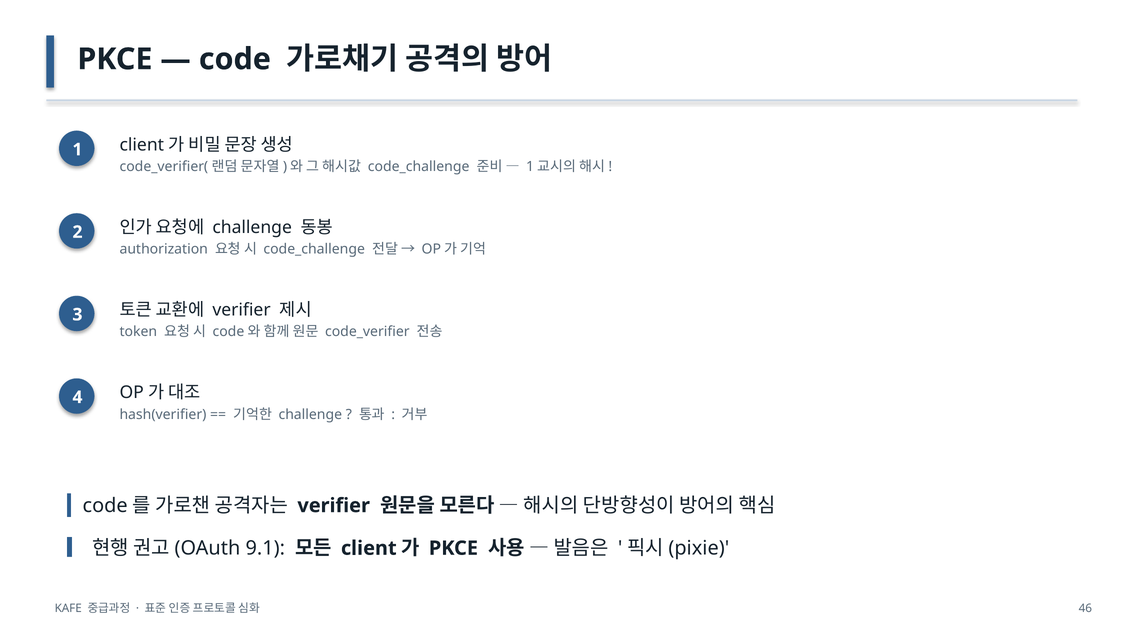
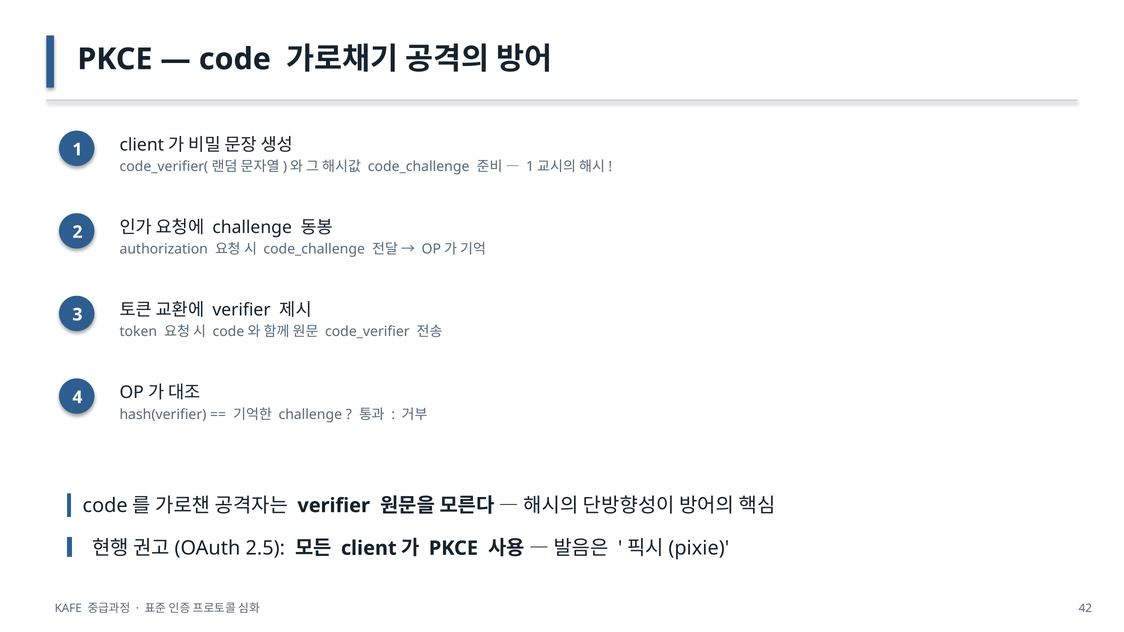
9.1: 9.1 -> 2.5 (265, 548)
46: 46 -> 42 (1085, 609)
